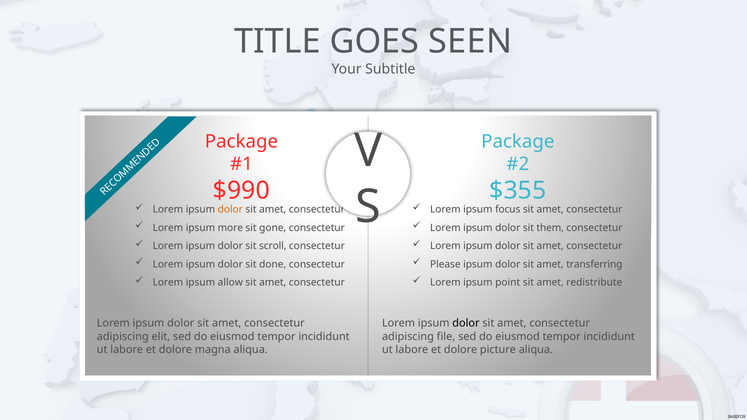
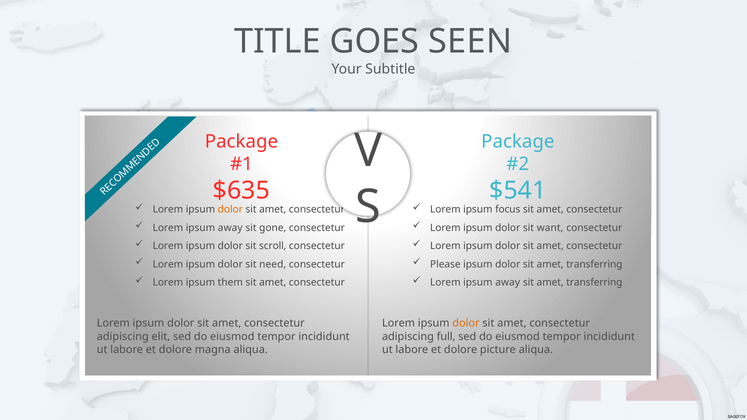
$990: $990 -> $635 (241, 190)
$355: $355 -> $541 (518, 190)
more: more -> away (230, 228)
them: them -> want (550, 228)
done: done -> need (273, 264)
allow: allow -> them (230, 283)
point: point -> away (508, 283)
redistribute: redistribute -> transferring (594, 283)
dolor colour: black -> orange (466, 324)
file: file -> full (446, 337)
